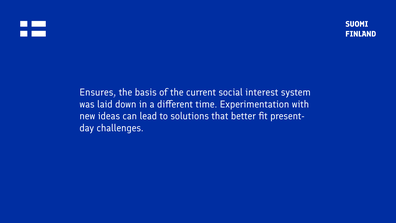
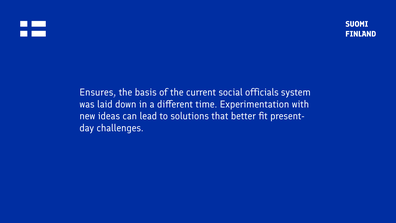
interest: interest -> officials (262, 92)
